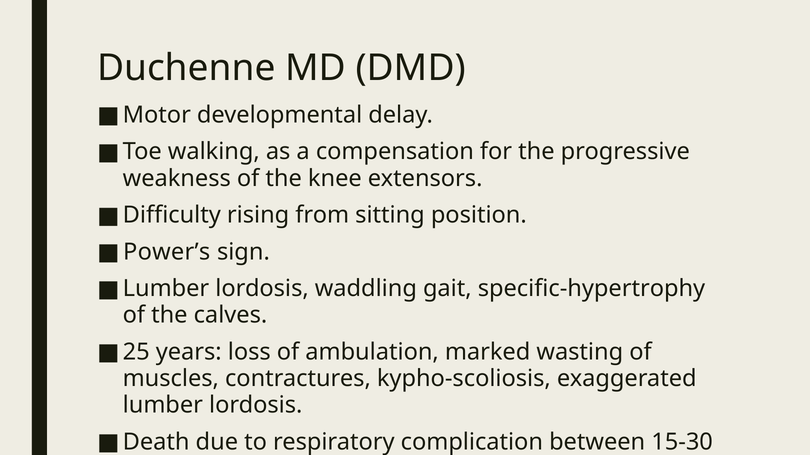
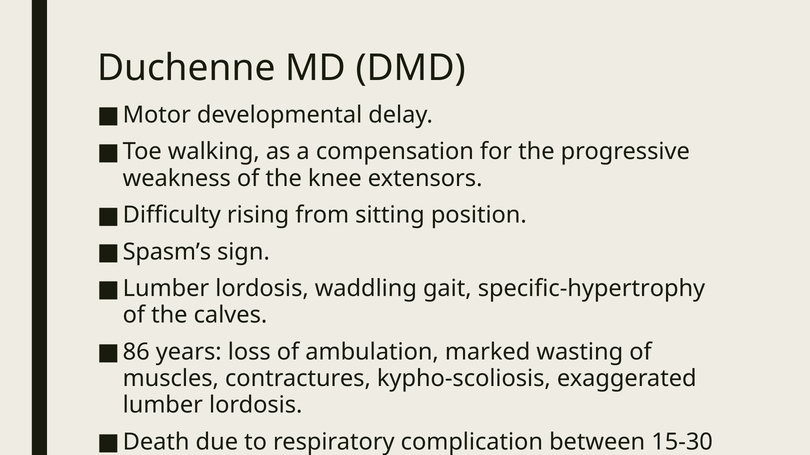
Power’s: Power’s -> Spasm’s (167, 252)
25: 25 -> 86 (136, 352)
